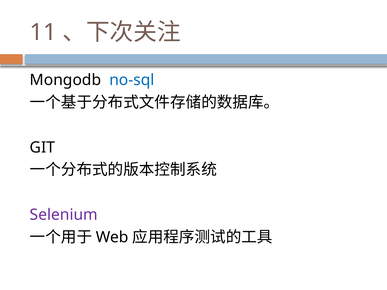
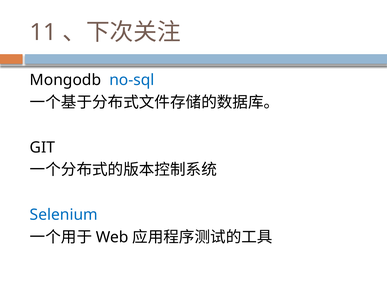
Selenium colour: purple -> blue (64, 215)
